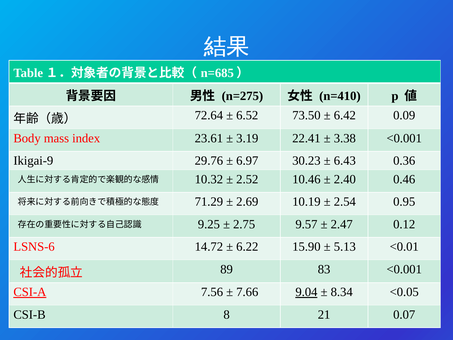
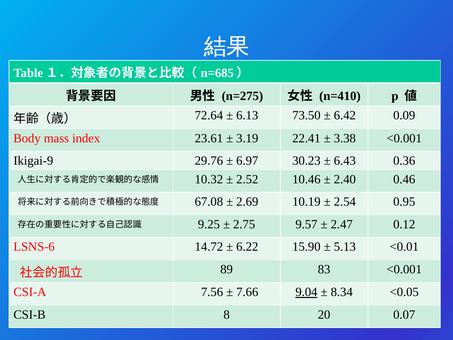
6.52: 6.52 -> 6.13 (247, 115)
71.29: 71.29 -> 67.08 (209, 202)
CSI-A underline: present -> none (30, 292)
21: 21 -> 20 (324, 314)
